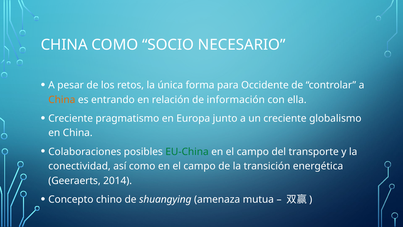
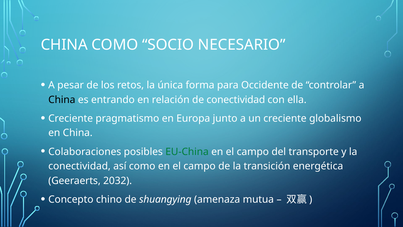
China colour: orange -> black (62, 100)
de información: información -> conectividad (236, 100)
2014: 2014 -> 2032 (118, 180)
